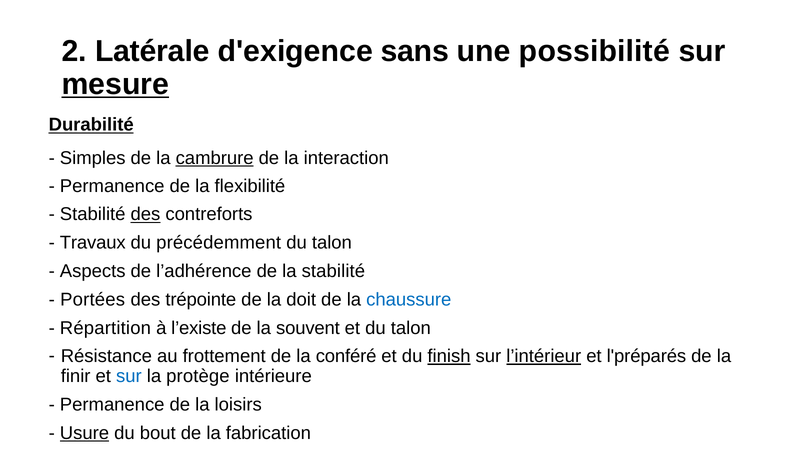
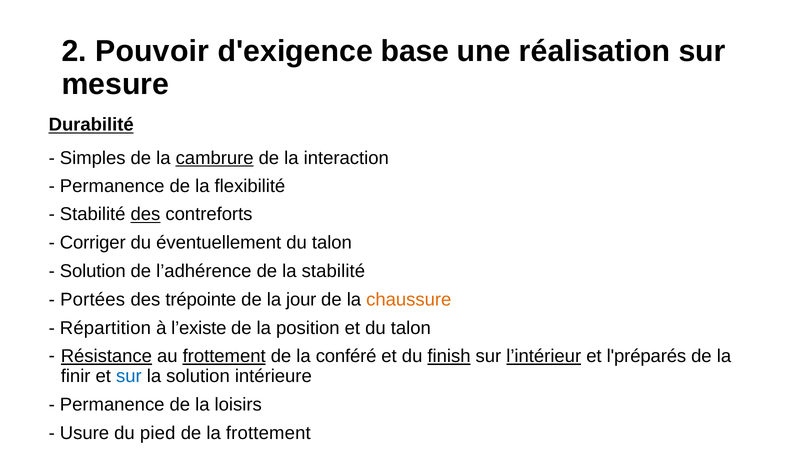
Latérale: Latérale -> Pouvoir (152, 51)
sans: sans -> base (415, 51)
possibilité: possibilité -> réalisation (595, 51)
mesure underline: present -> none (115, 84)
Travaux: Travaux -> Corriger (93, 243)
précédemment: précédemment -> éventuellement (219, 243)
Aspects: Aspects -> Solution (93, 271)
doit: doit -> jour (301, 299)
chaussure colour: blue -> orange (409, 299)
souvent: souvent -> position (308, 328)
Résistance underline: none -> present (106, 356)
frottement underline: none -> present (224, 356)
la protège: protège -> solution (198, 376)
Usure underline: present -> none (85, 433)
bout: bout -> pied (158, 433)
la fabrication: fabrication -> frottement (268, 433)
